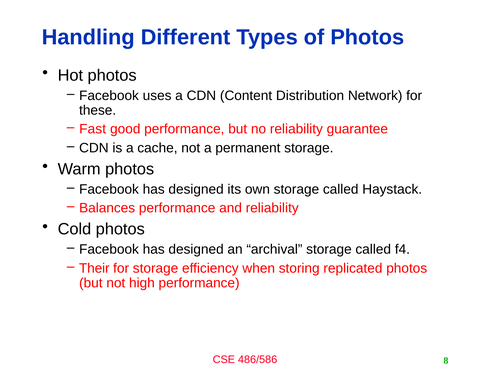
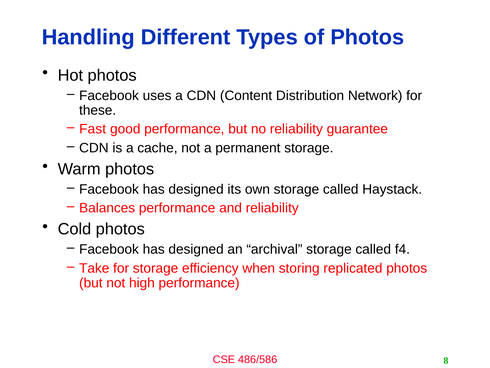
Their: Their -> Take (94, 268)
